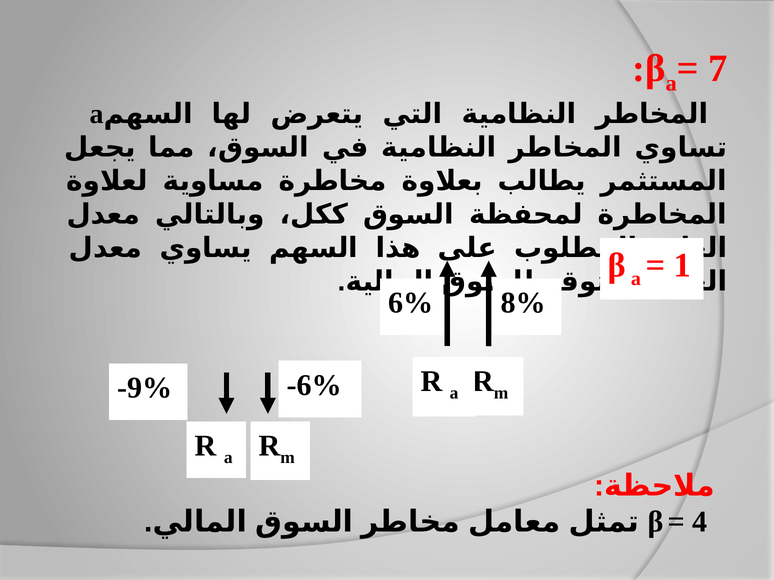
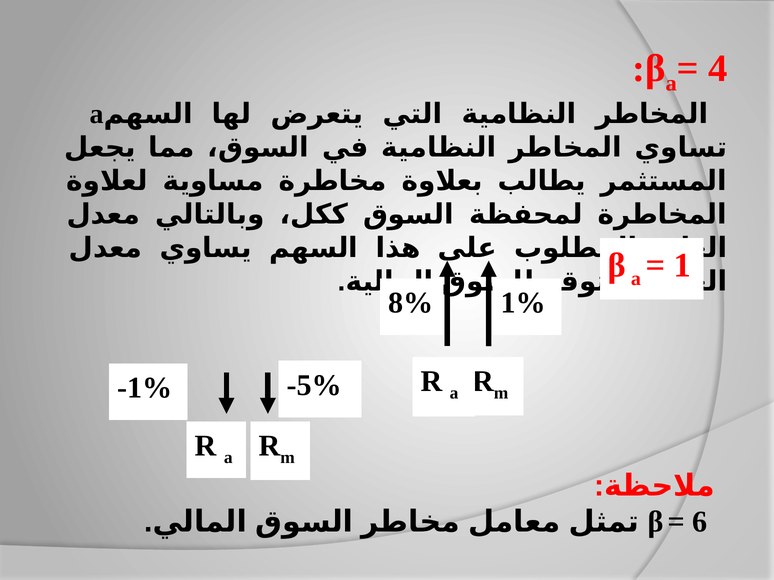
7: 7 -> 4 (718, 68)
6%: 6% -> 8% (411, 303)
8%: 8% -> 1% (523, 303)
-6%: -6% -> -5% (314, 385)
-9%: -9% -> -1% (145, 388)
4: 4 -> 6 (700, 522)
